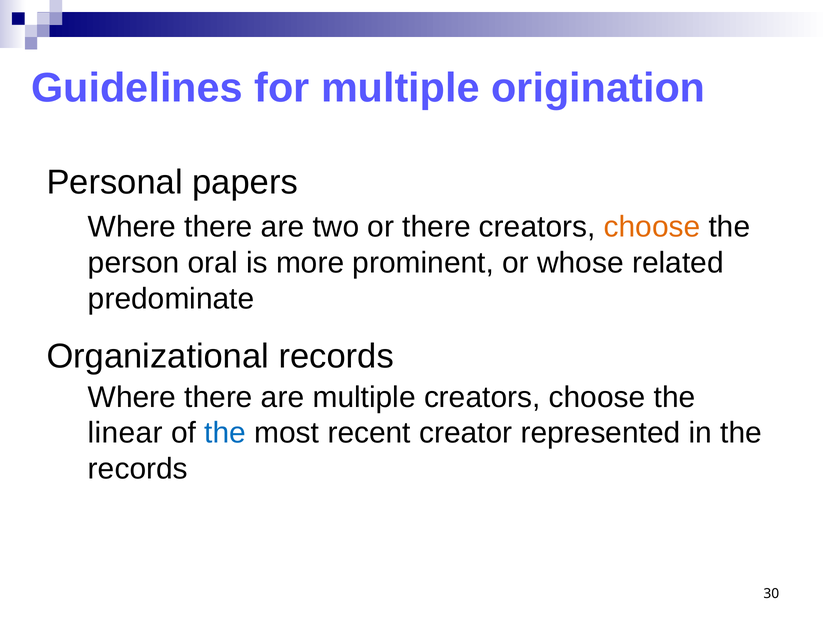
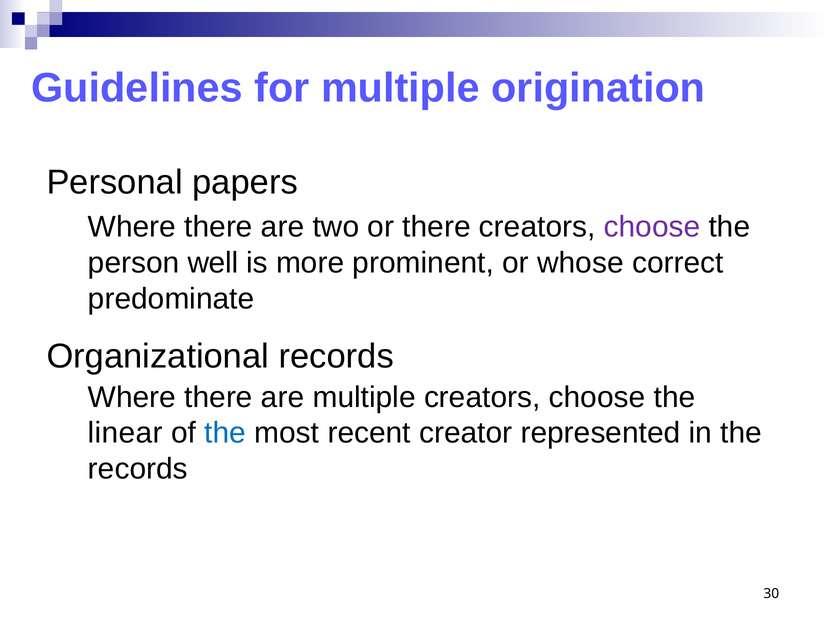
choose colour: orange -> purple (652, 227)
oral: oral -> well (213, 263)
related: related -> correct (678, 263)
